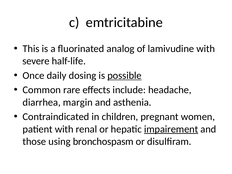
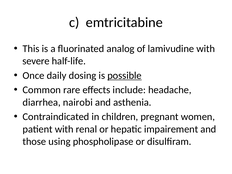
margin: margin -> nairobi (78, 102)
impairement underline: present -> none (171, 129)
bronchospasm: bronchospasm -> phospholipase (103, 141)
